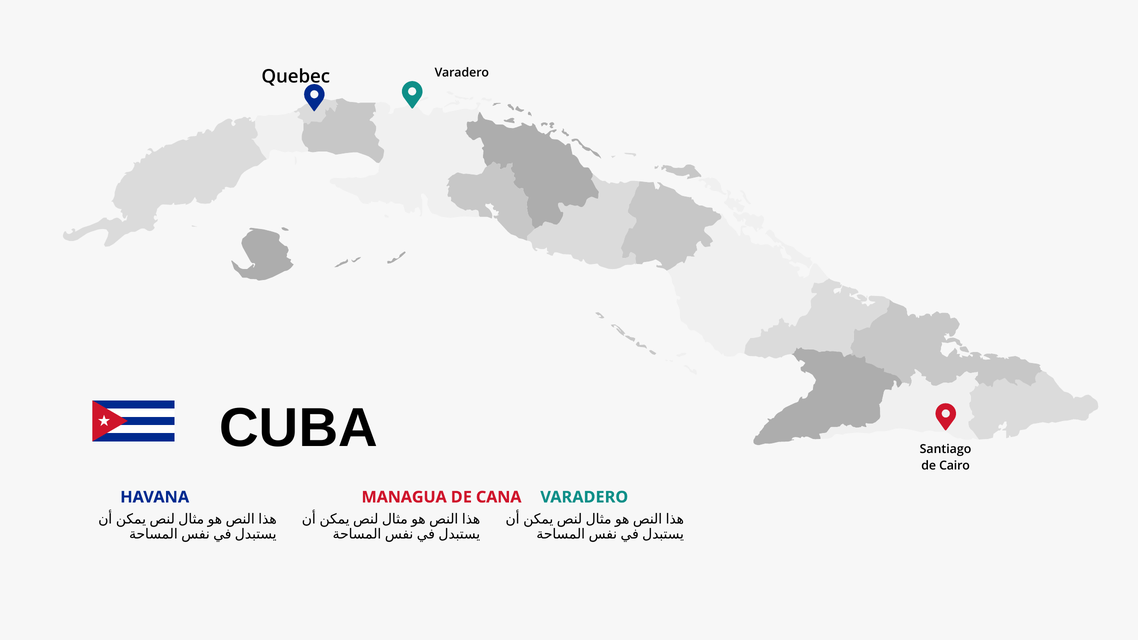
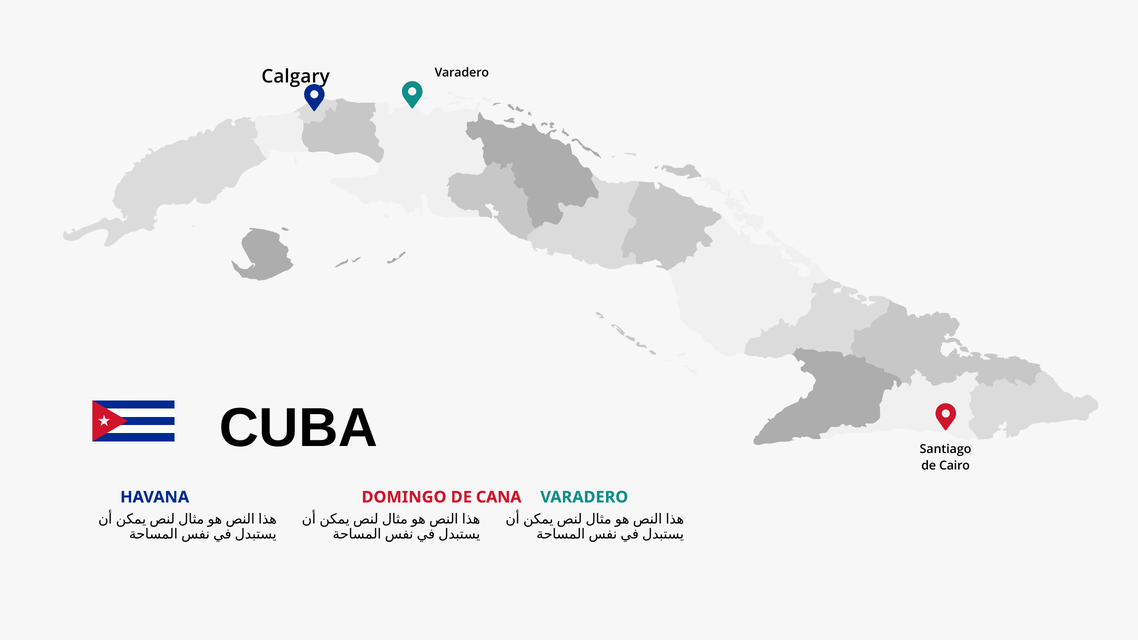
Quebec: Quebec -> Calgary (296, 76)
MANAGUA: MANAGUA -> DOMINGO (404, 497)
